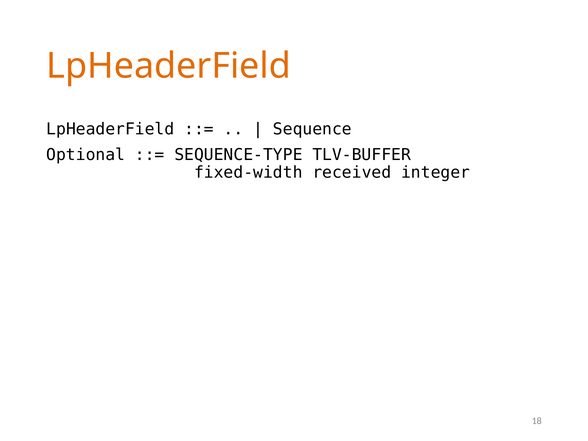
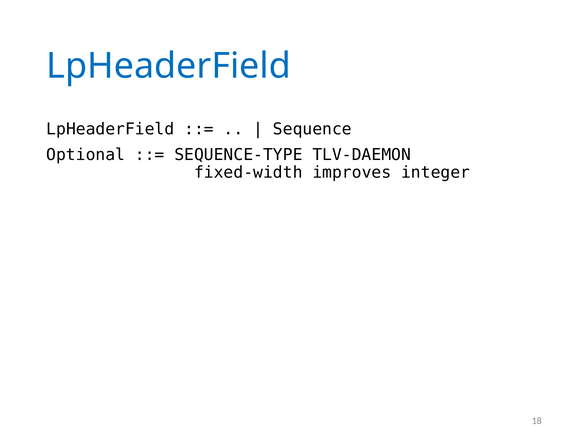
LpHeaderField colour: orange -> blue (169, 66)
TLV-BUFFER: TLV-BUFFER -> TLV-DAEMON (362, 155)
received: received -> improves (352, 173)
